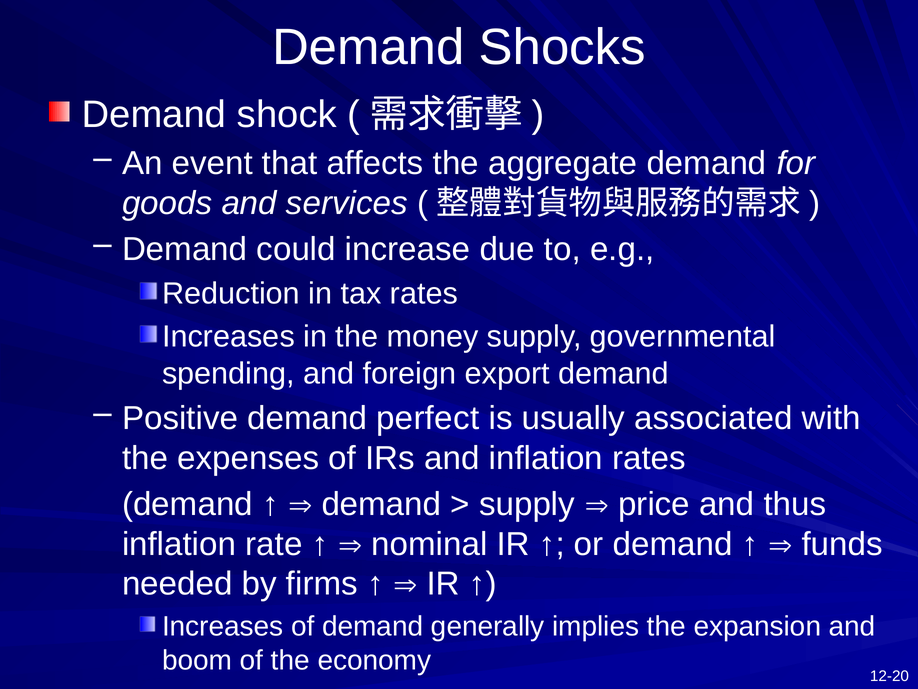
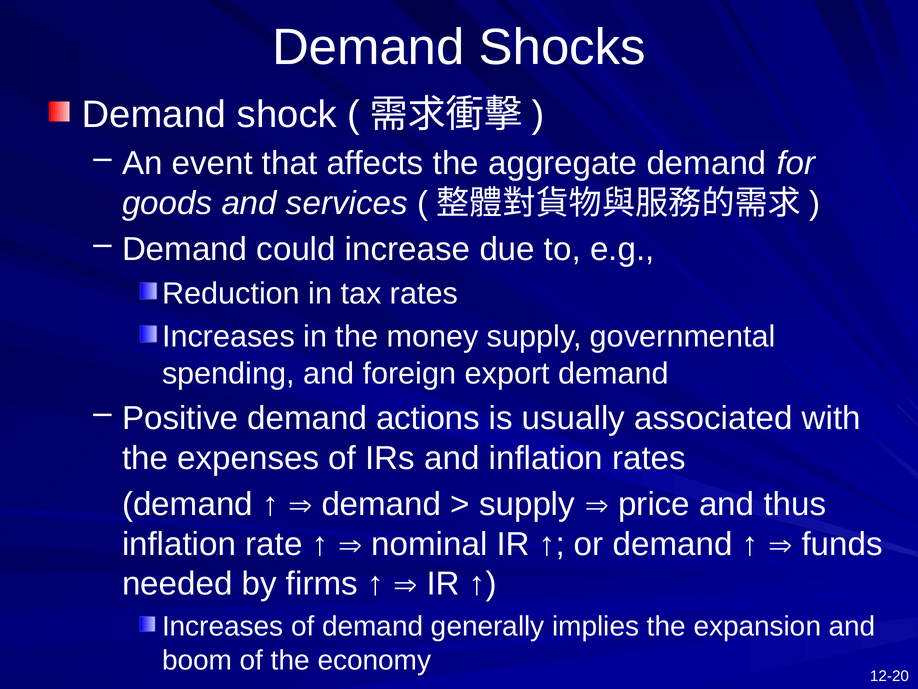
perfect: perfect -> actions (428, 418)
